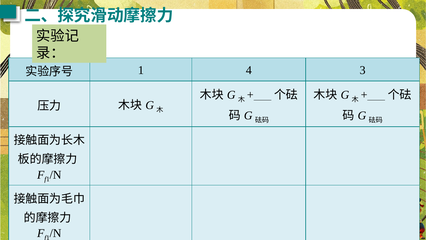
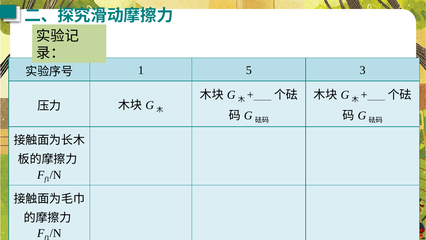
4: 4 -> 5 (249, 70)
